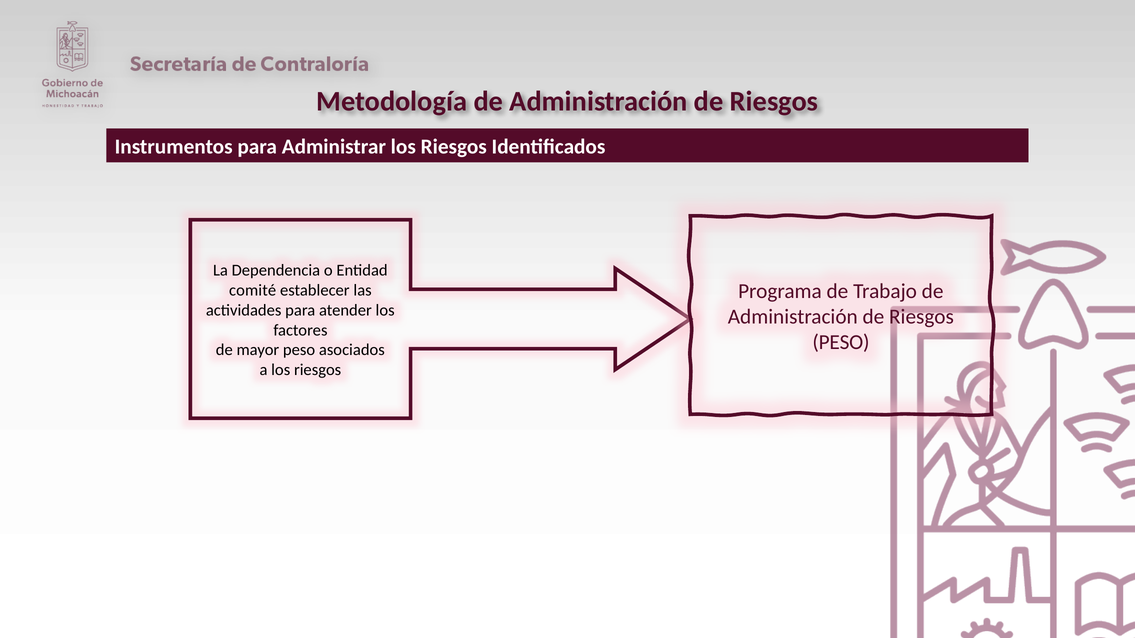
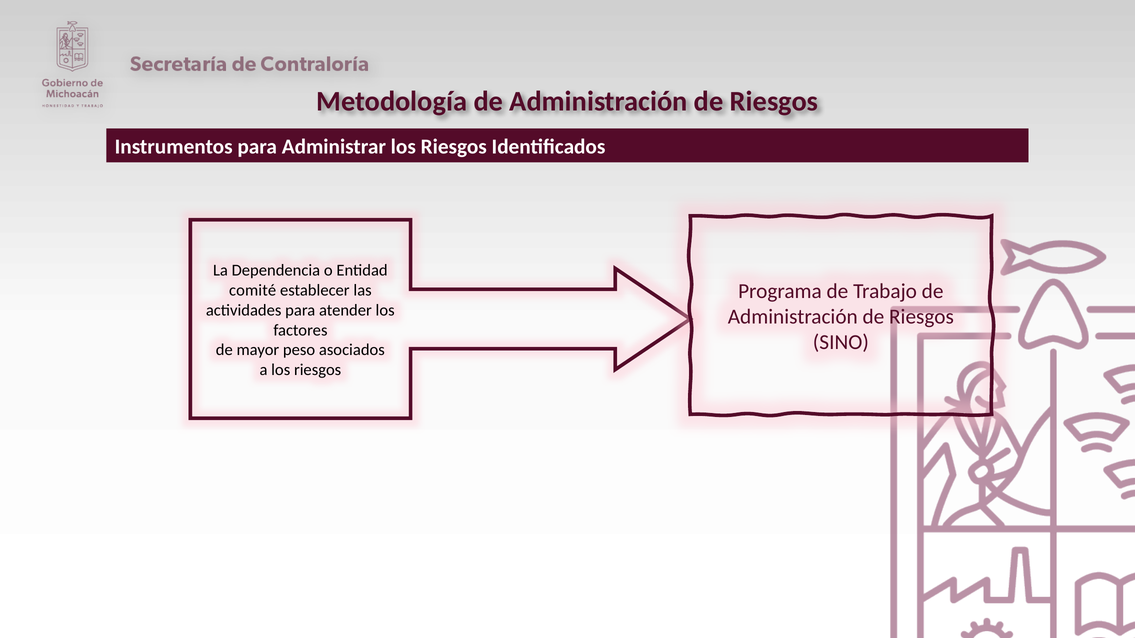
PESO: PESO -> SINO (841, 342)
